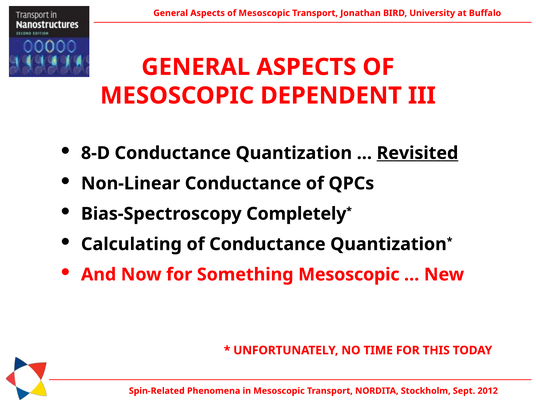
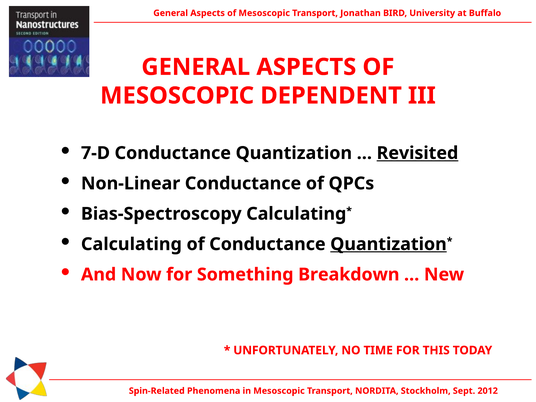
8-D: 8-D -> 7-D (95, 153)
Bias-Spectroscopy Completely: Completely -> Calculating (296, 214)
Quantization underline: none -> present (388, 244)
Something Mesoscopic: Mesoscopic -> Breakdown (349, 275)
